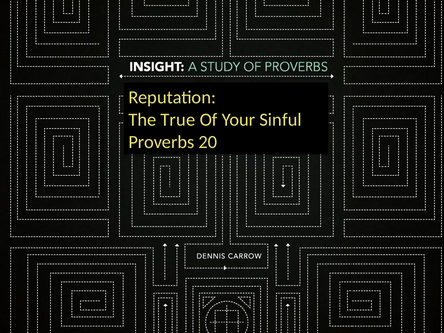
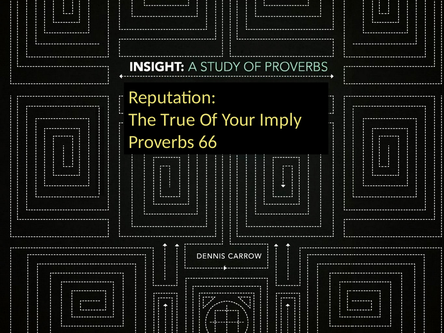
Sinful: Sinful -> Imply (281, 120)
20: 20 -> 66 (208, 142)
